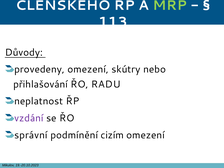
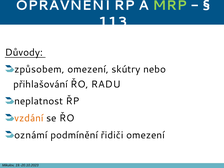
ČLENSKÉHO: ČLENSKÉHO -> OPRÁVNĚNÍ (63, 5)
provedeny: provedeny -> způsobem (39, 69)
vzdání colour: purple -> orange (29, 118)
správní: správní -> oznámí (31, 135)
cizím: cizím -> řidiči (112, 135)
